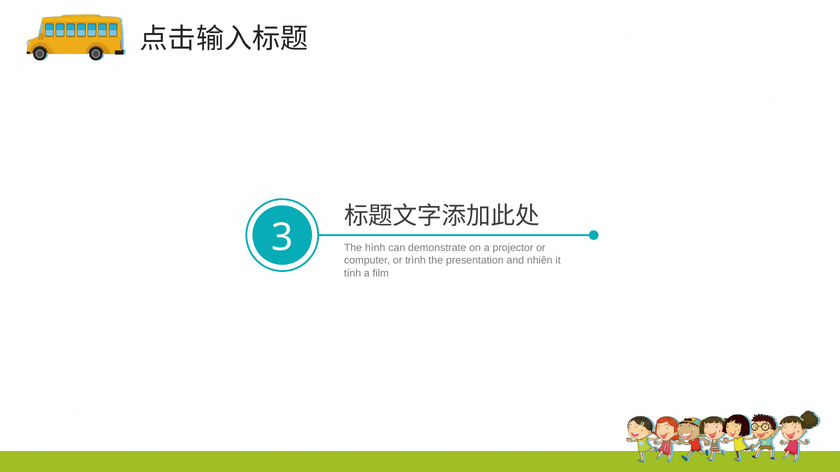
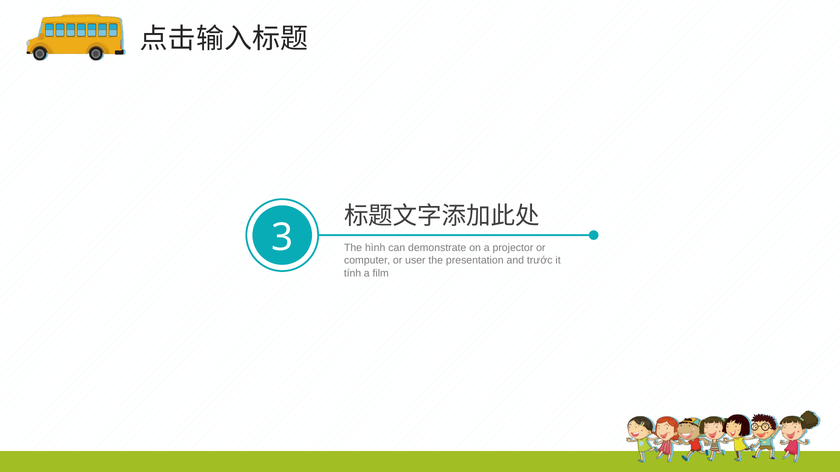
trình: trình -> user (415, 261)
nhiên: nhiên -> trước (540, 261)
